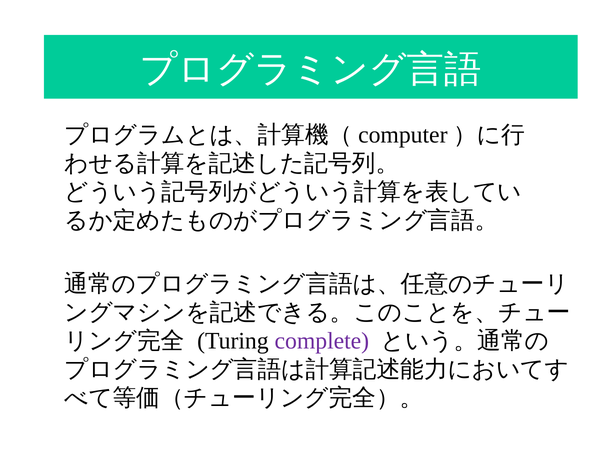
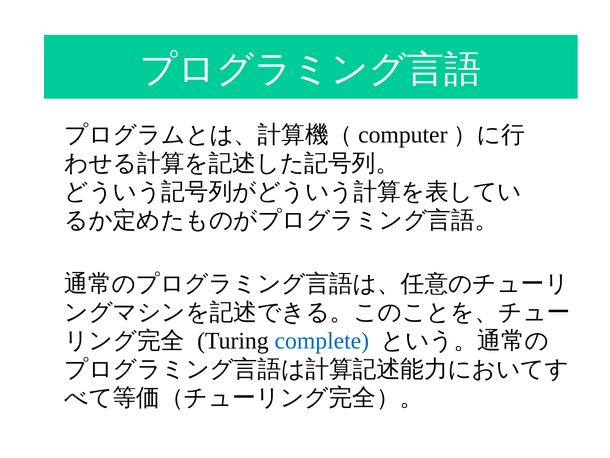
complete colour: purple -> blue (322, 341)
